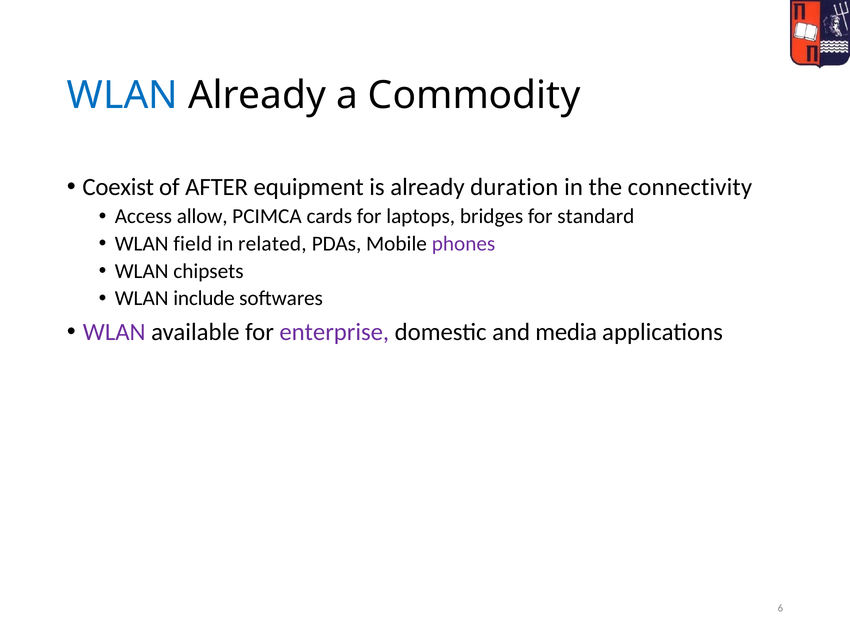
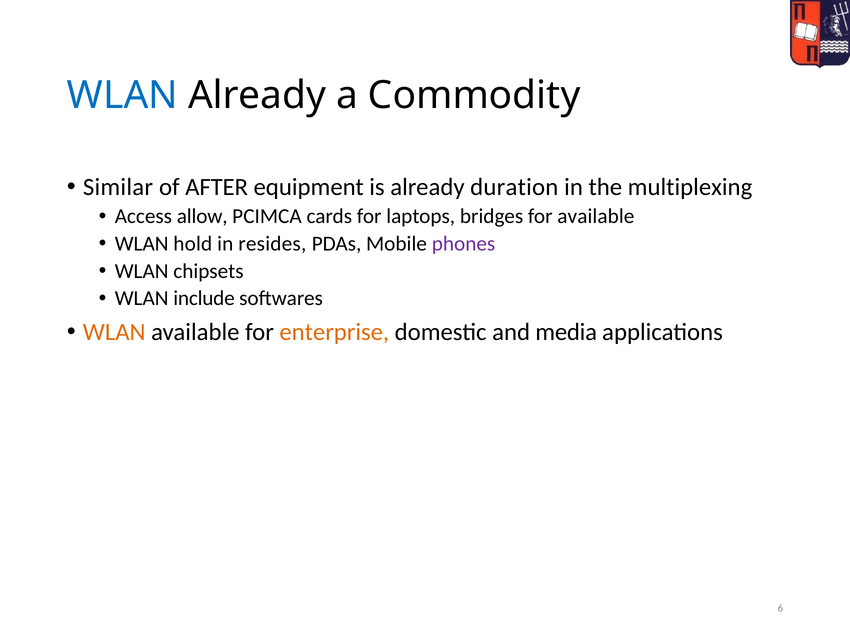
Coexist: Coexist -> Similar (118, 187)
connectivity: connectivity -> multiplexing (690, 187)
for standard: standard -> available (596, 216)
field: field -> hold (193, 244)
related: related -> resides (272, 244)
WLAN colour: purple -> orange (114, 332)
enterprise colour: purple -> orange (334, 332)
